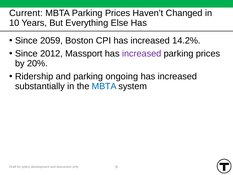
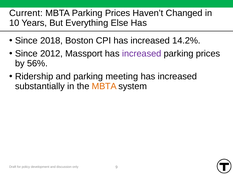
2059: 2059 -> 2018 (51, 41)
20%: 20% -> 56% (37, 63)
ongoing: ongoing -> meeting (122, 76)
MBTA colour: blue -> orange (104, 86)
